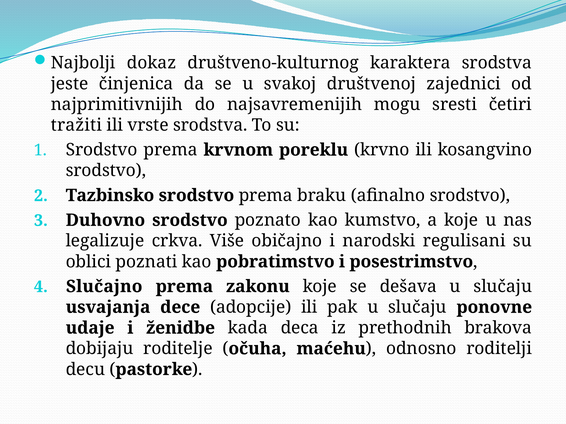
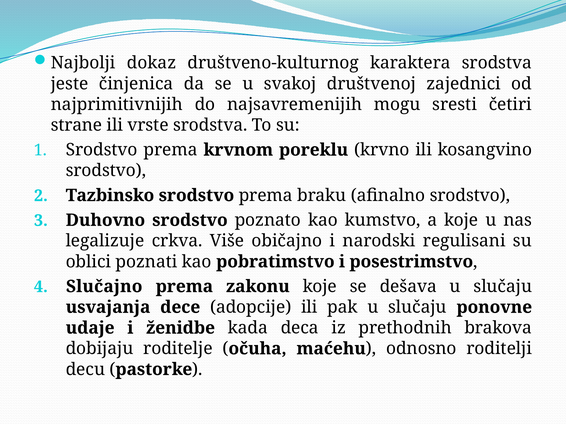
tražiti: tražiti -> strane (77, 125)
